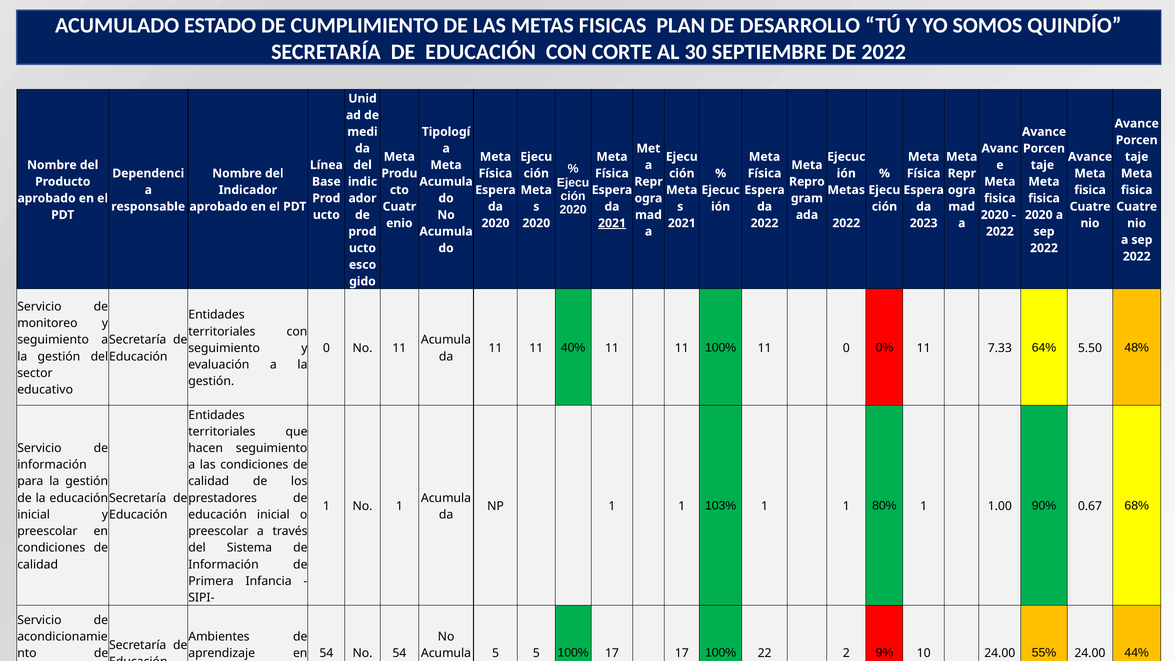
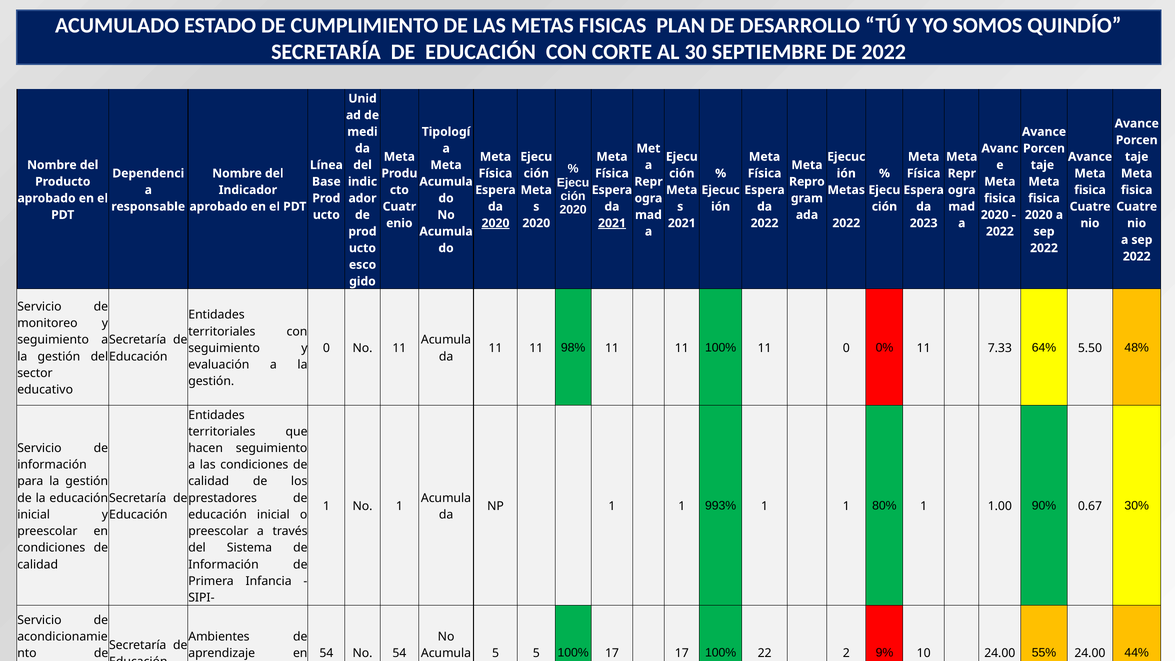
2020 underline: none -> present (496, 223)
40%: 40% -> 98% (573, 348)
103%: 103% -> 993% (721, 506)
68%: 68% -> 30% (1137, 506)
